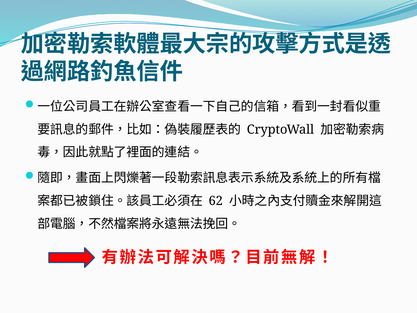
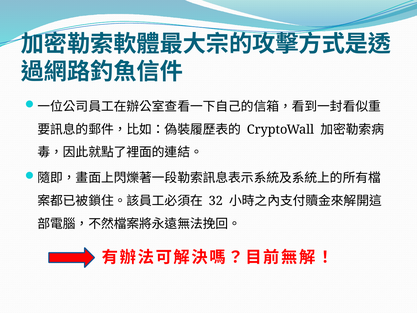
62: 62 -> 32 (216, 201)
